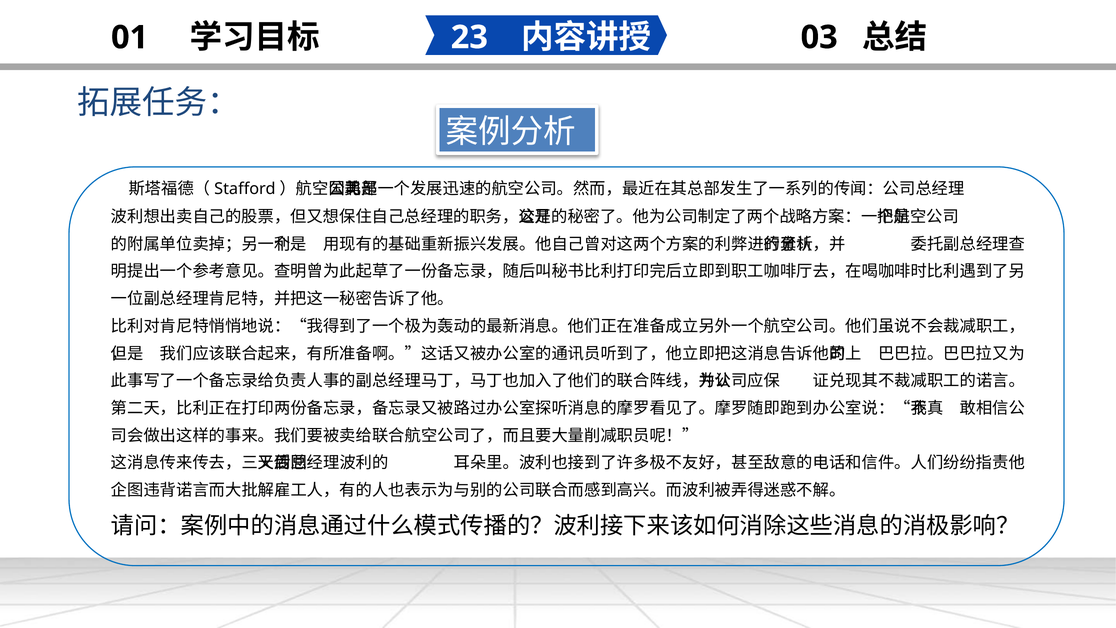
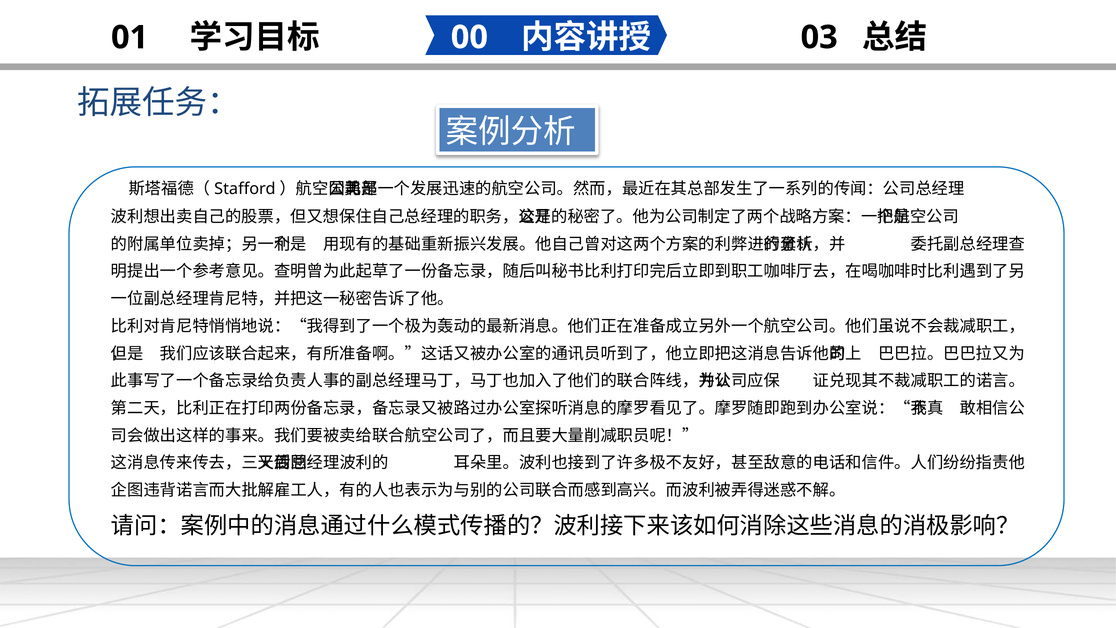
23: 23 -> 00 (469, 37)
